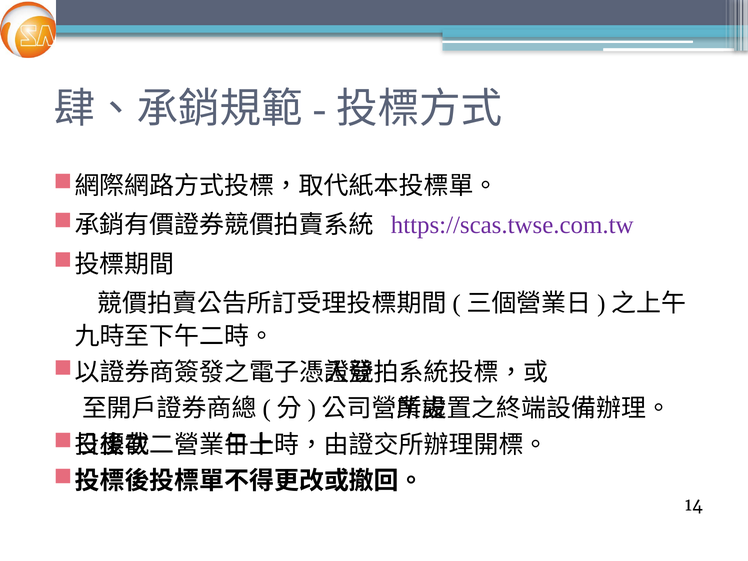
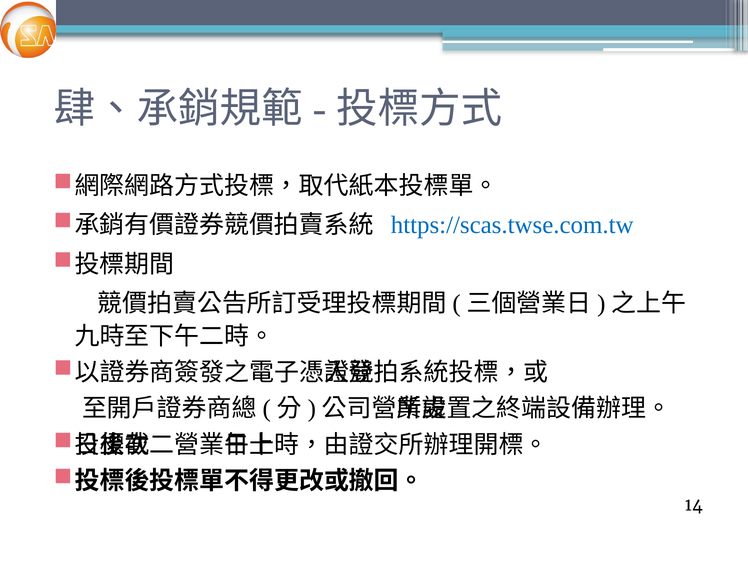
https://scas.twse.com.tw colour: purple -> blue (512, 225)
